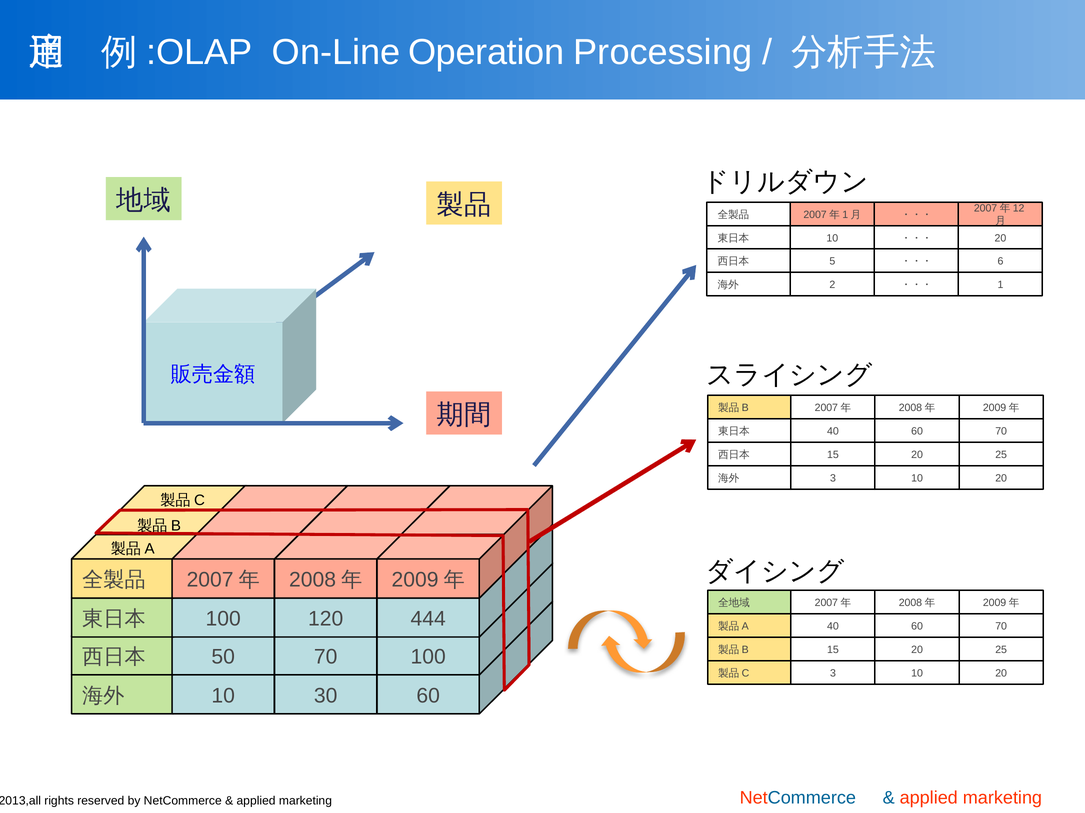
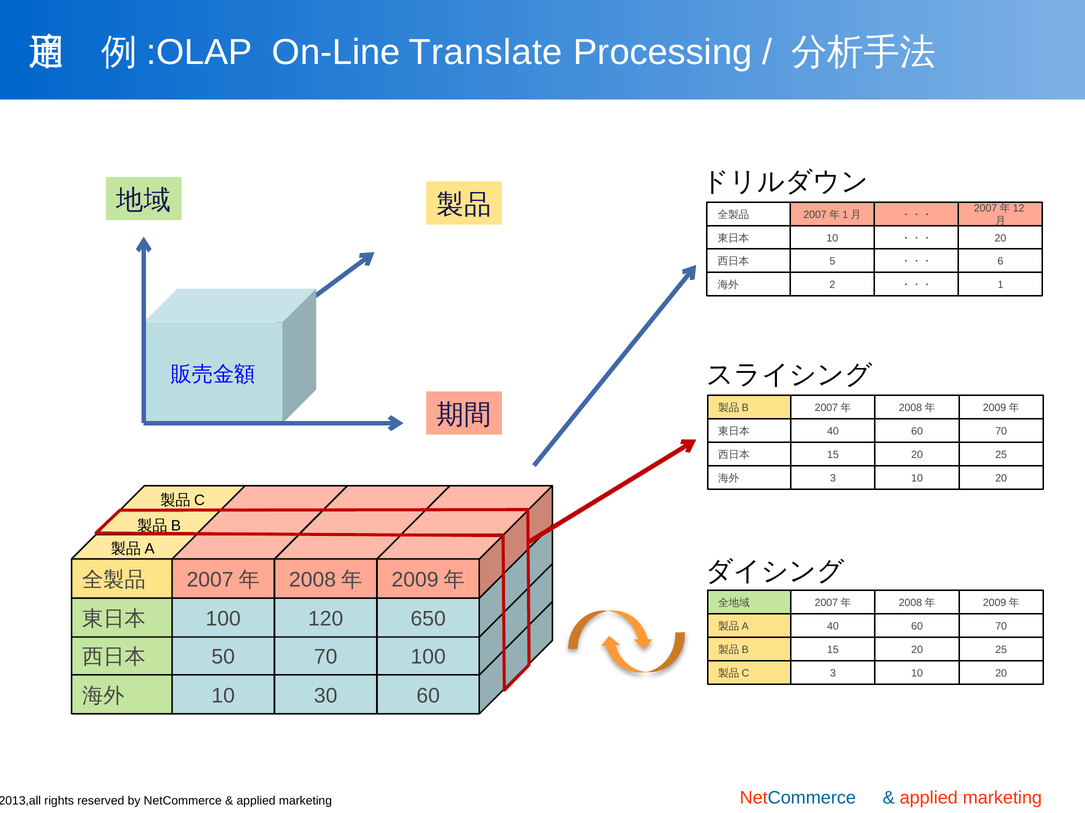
Operation: Operation -> Translate (486, 52)
444: 444 -> 650 (428, 620)
